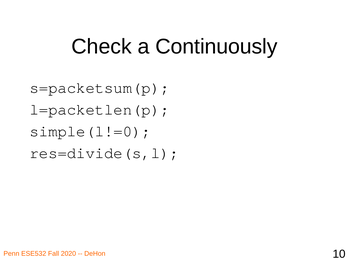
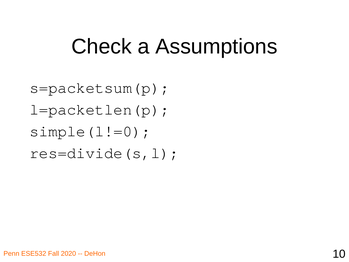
Continuously: Continuously -> Assumptions (216, 47)
